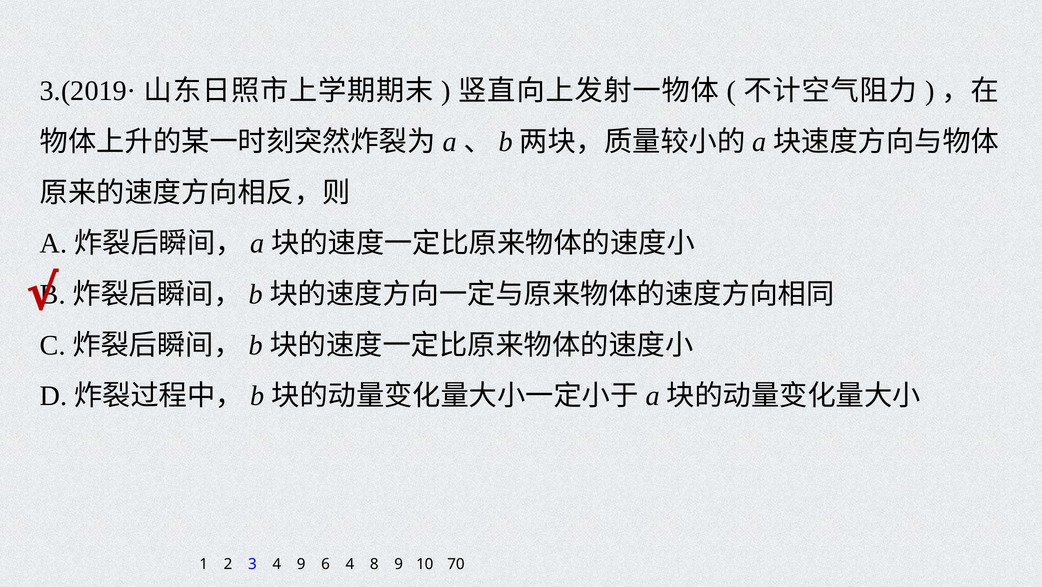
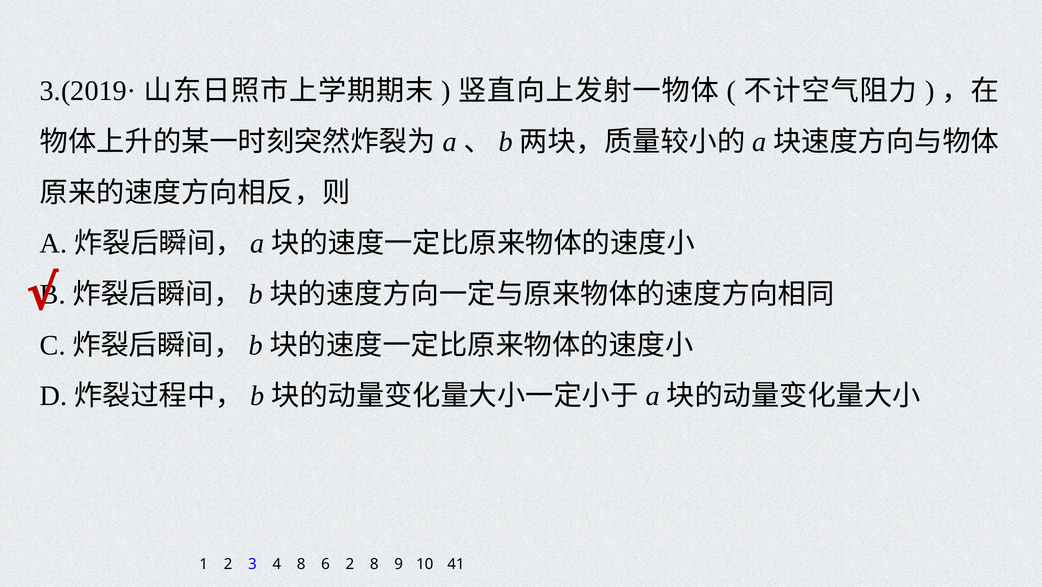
4 9: 9 -> 8 (301, 563)
6 4: 4 -> 2 (350, 563)
70: 70 -> 41 (456, 563)
